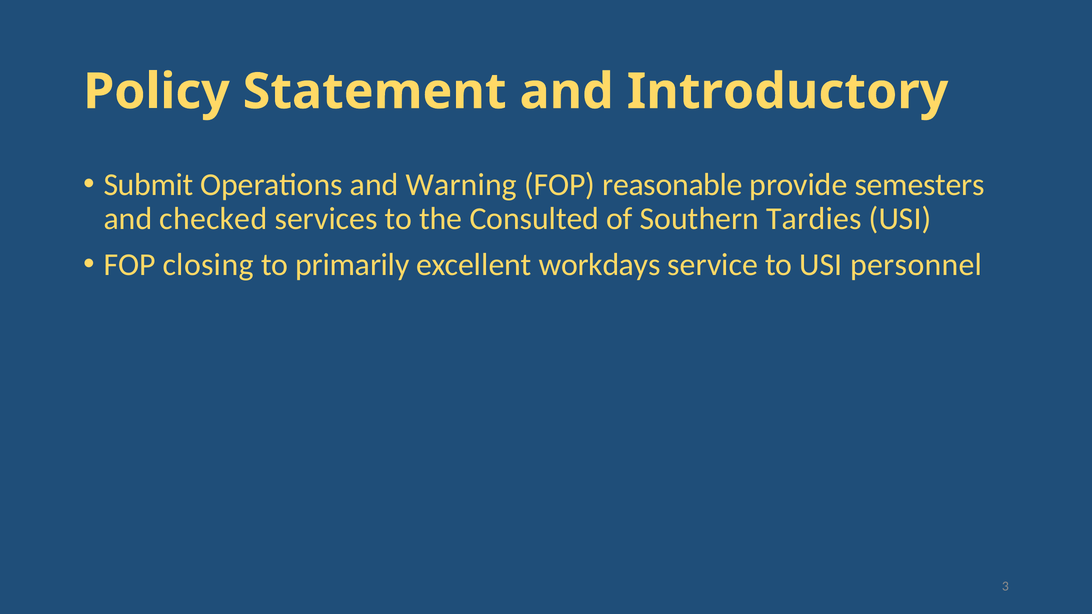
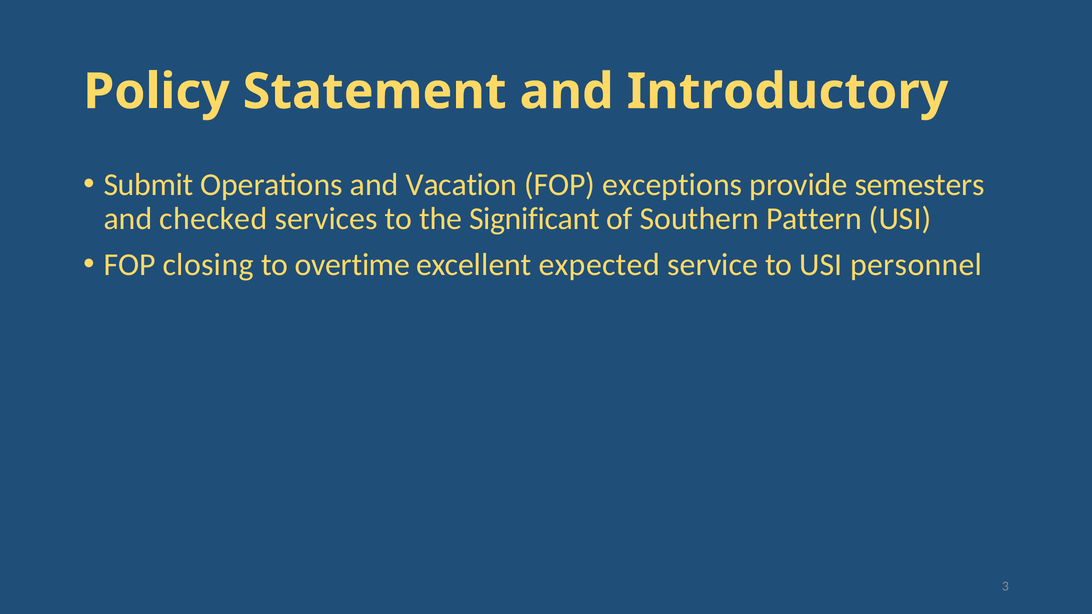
Warning: Warning -> Vacation (461, 185)
reasonable: reasonable -> exceptions (672, 185)
Consulted: Consulted -> Significant (534, 219)
Tardies: Tardies -> Pattern (814, 219)
primarily: primarily -> overtime (352, 265)
workdays: workdays -> expected (599, 265)
